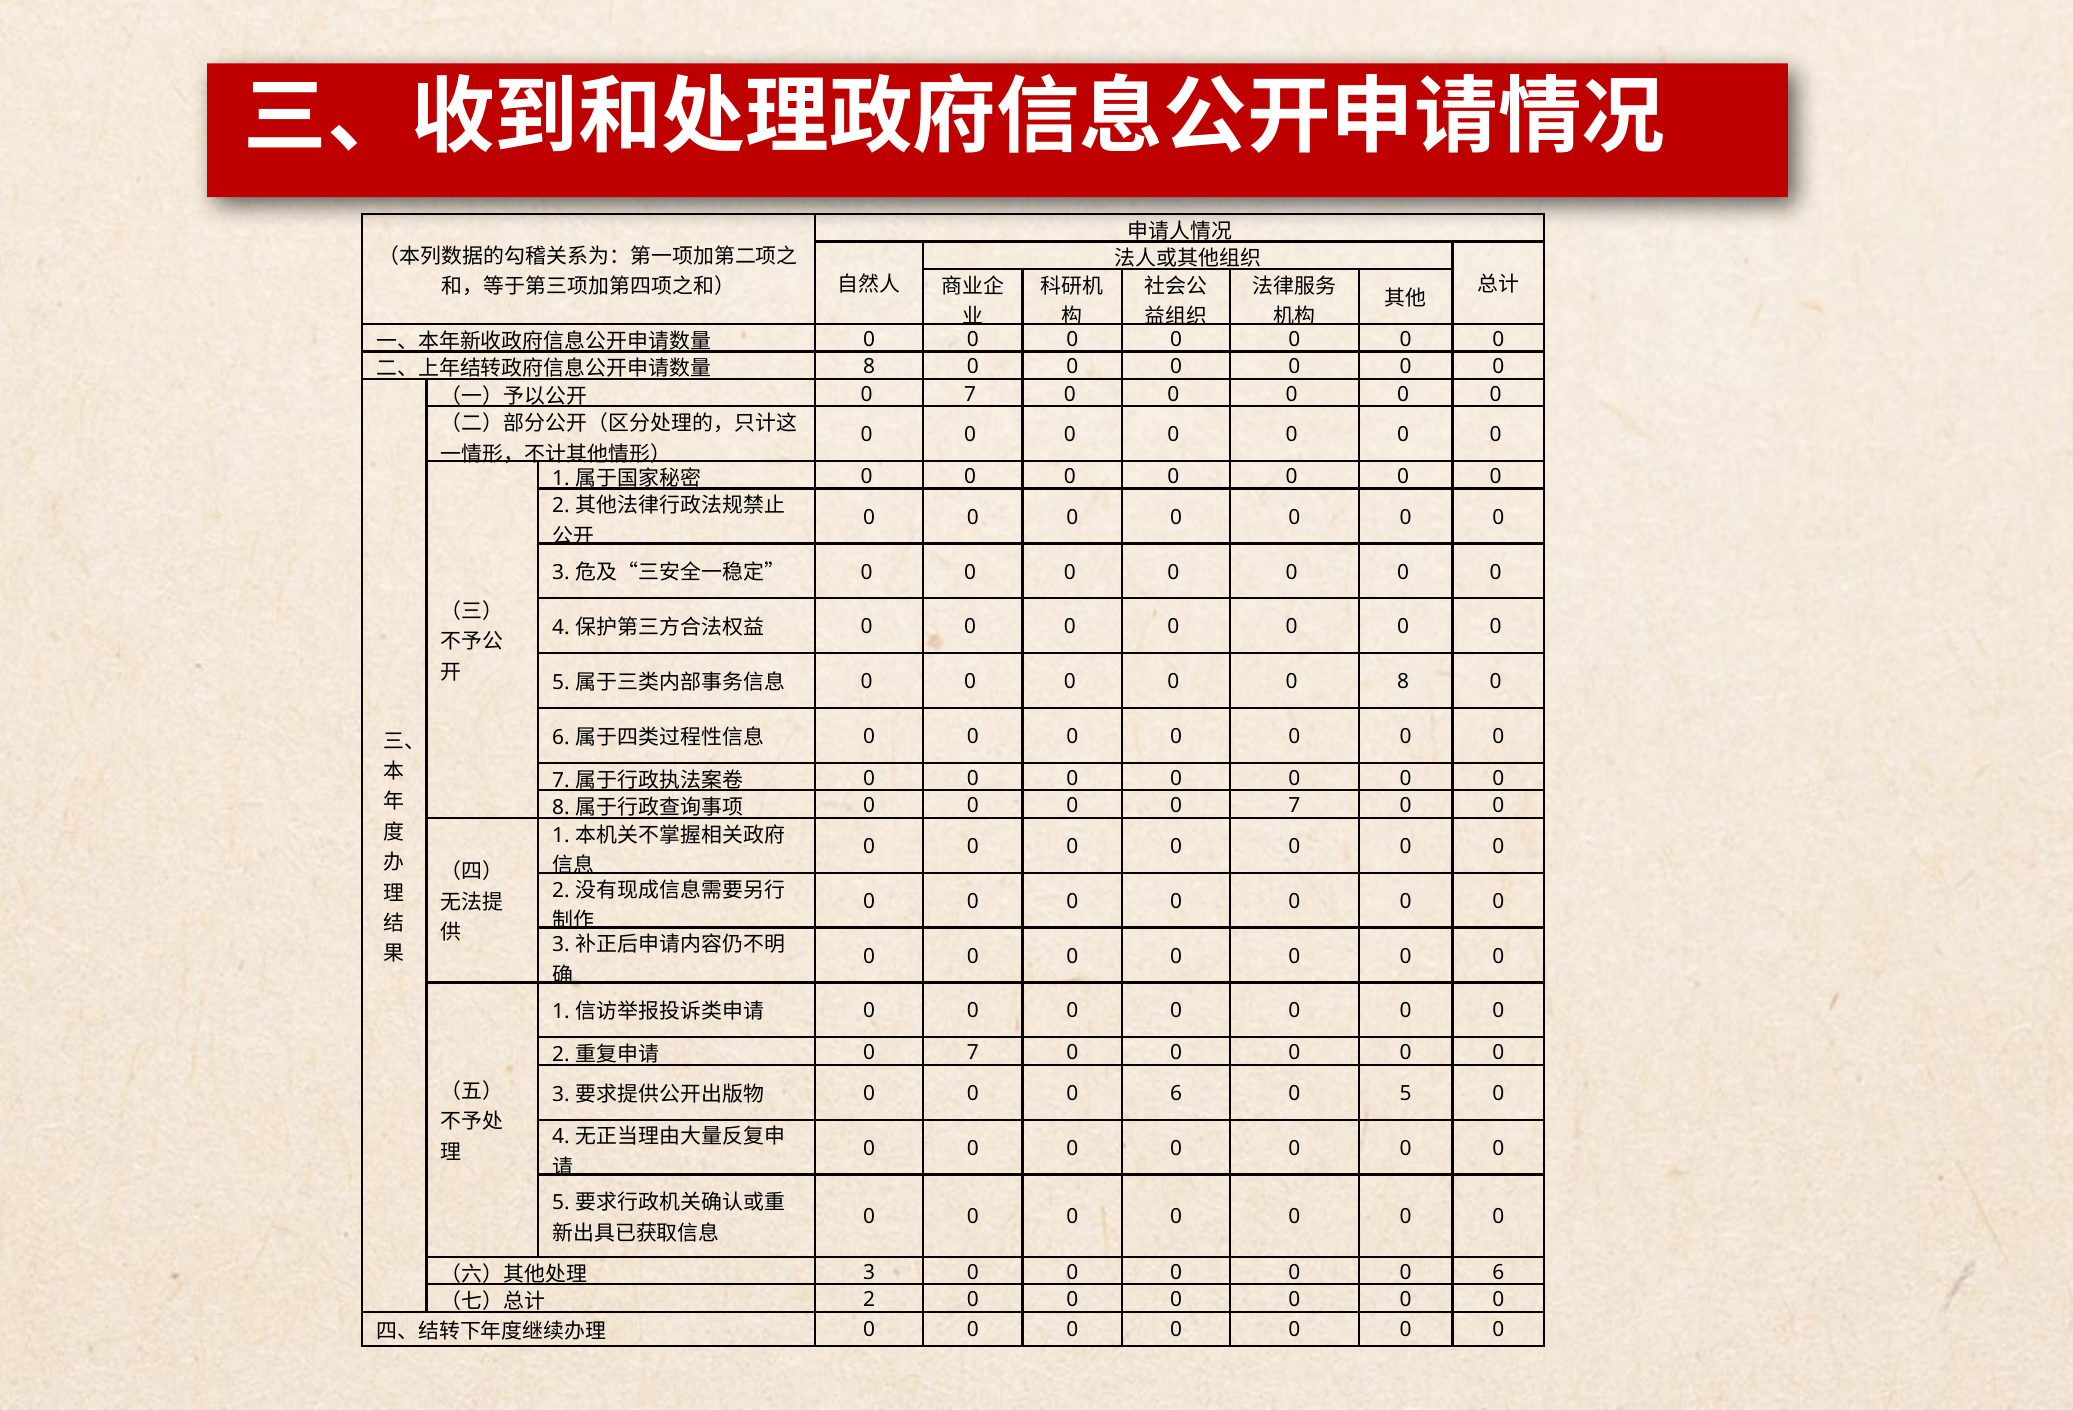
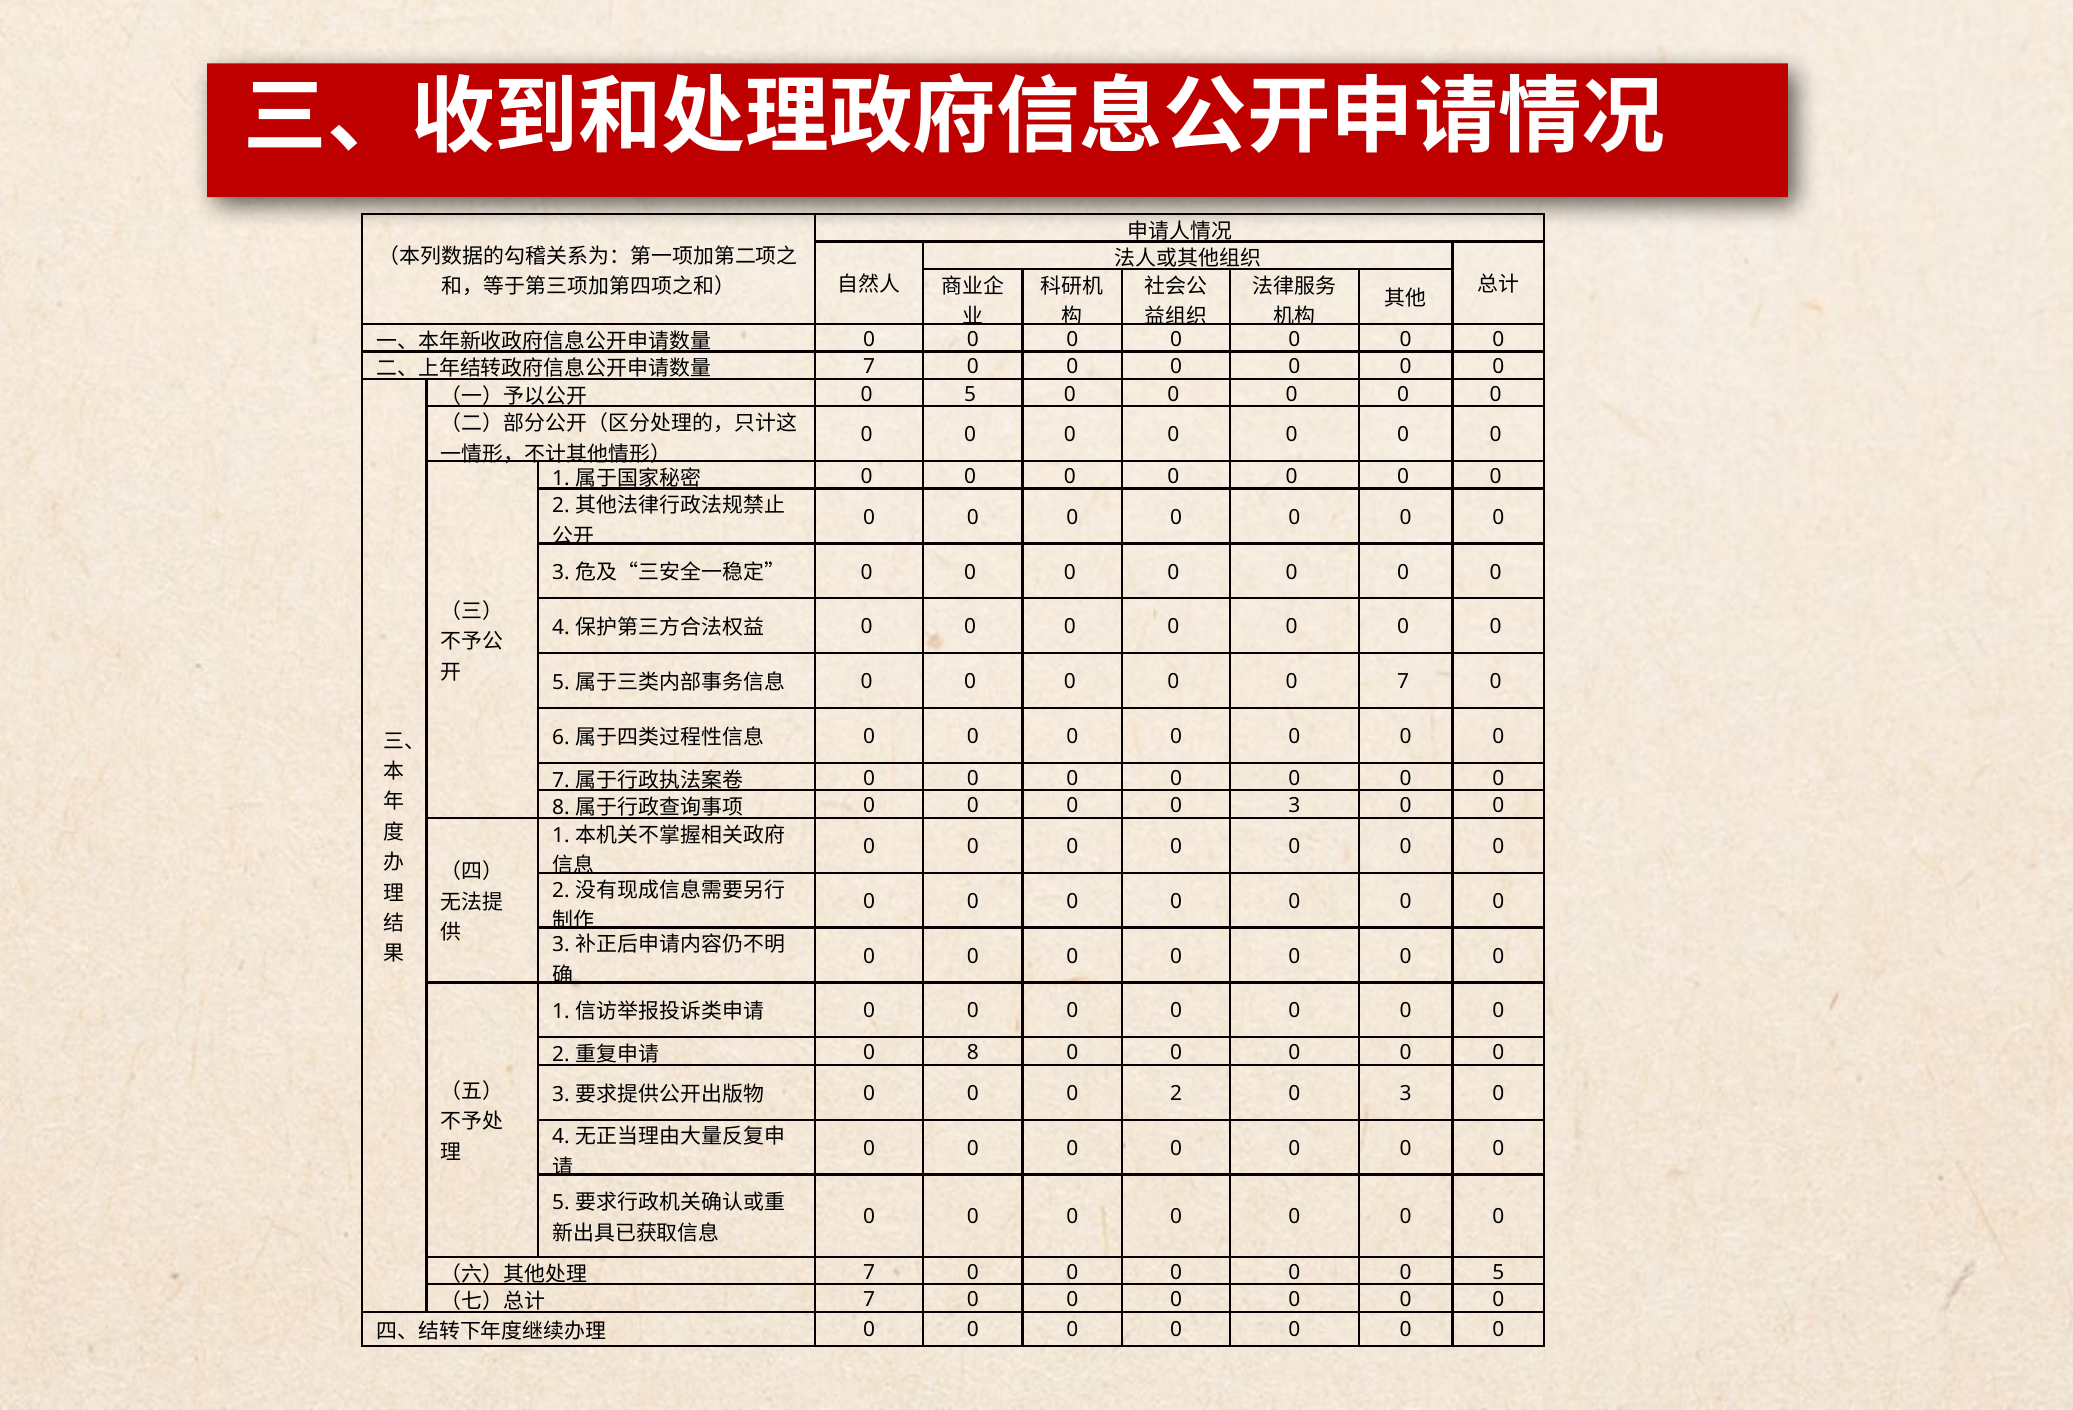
8: 8 -> 7 (869, 367)
7: 7 -> 5 (970, 395)
8: 8 -> 7 (1403, 682)
7: 7 -> 3 (1294, 806)
7: 7 -> 8 (973, 1053)
6: 6 -> 2 (1176, 1094)
5: 5 -> 3 (1406, 1094)
3: 3 -> 7 (869, 1273)
6: 6 -> 5 (1498, 1273)
2: 2 -> 7 (869, 1300)
